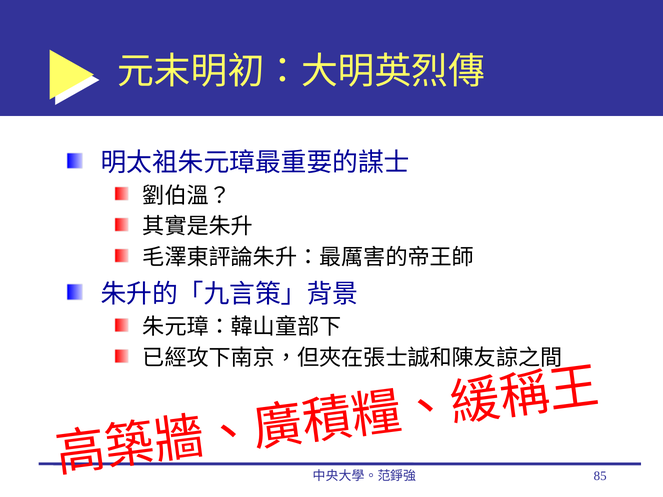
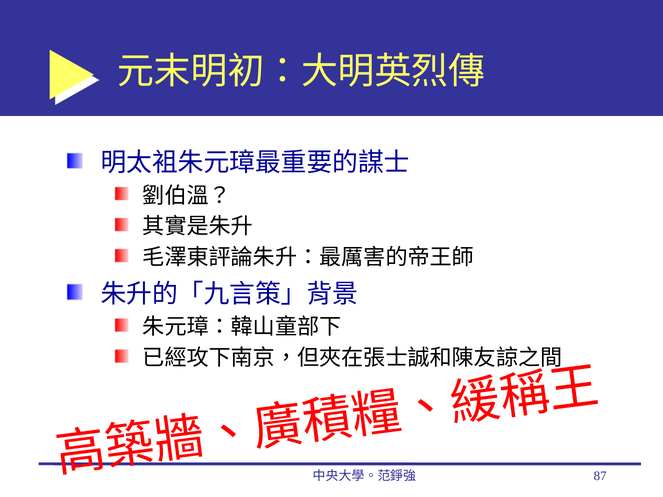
85: 85 -> 87 (600, 476)
